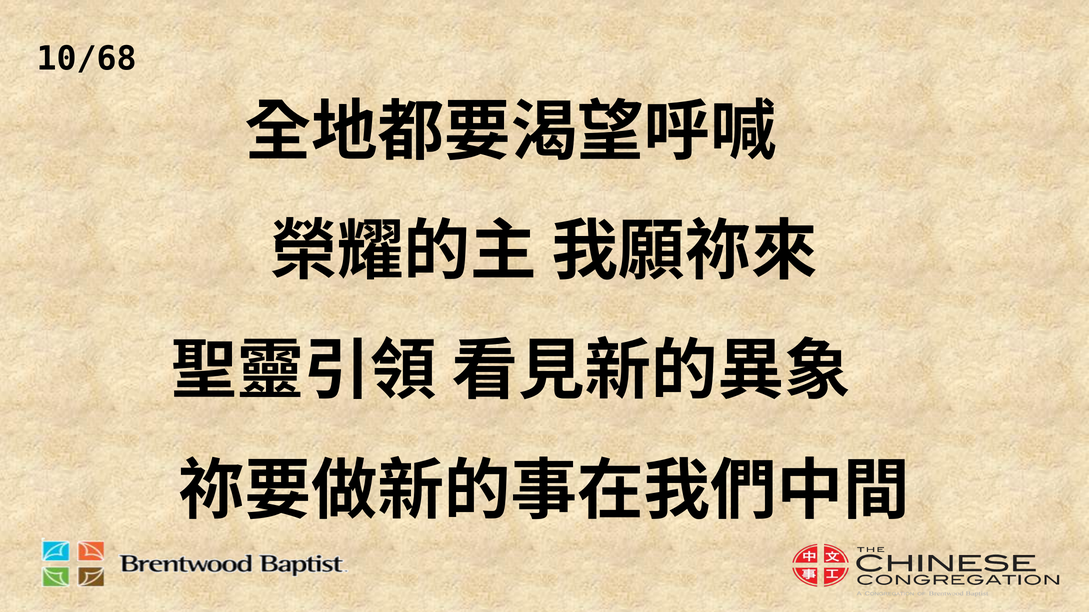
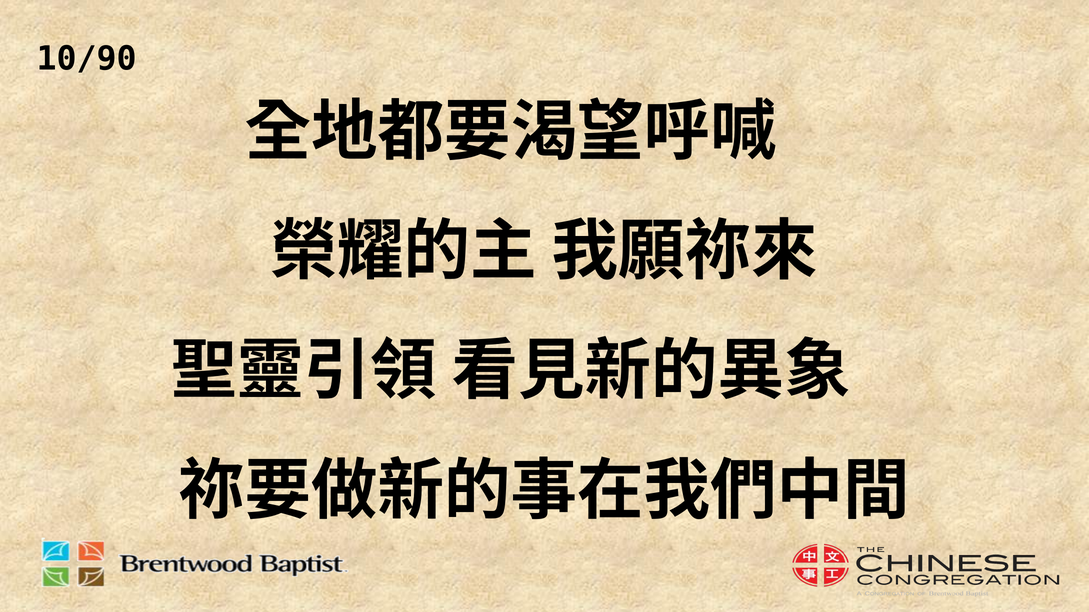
10/68: 10/68 -> 10/90 (87, 59)
